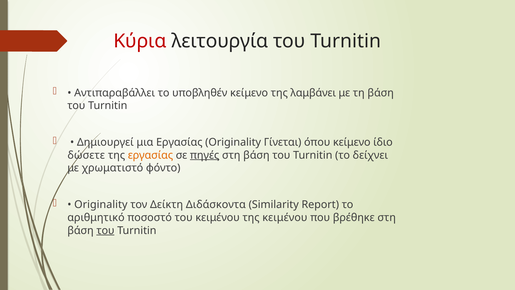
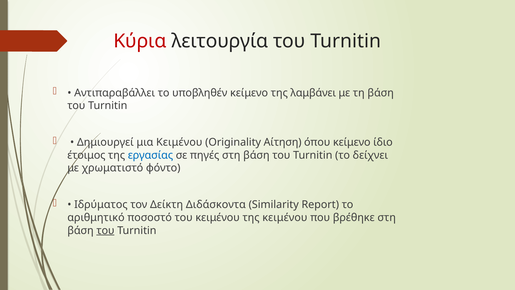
μια Εργασίας: Εργασίας -> Κειμένου (179, 142)
Γίνεται: Γίνεται -> Αίτηση (283, 142)
δώσετε: δώσετε -> έτοιμος (86, 155)
εργασίας colour: orange -> blue (150, 155)
πηγές underline: present -> none (205, 155)
Originality: Originality -> Ιδρύματος (101, 204)
